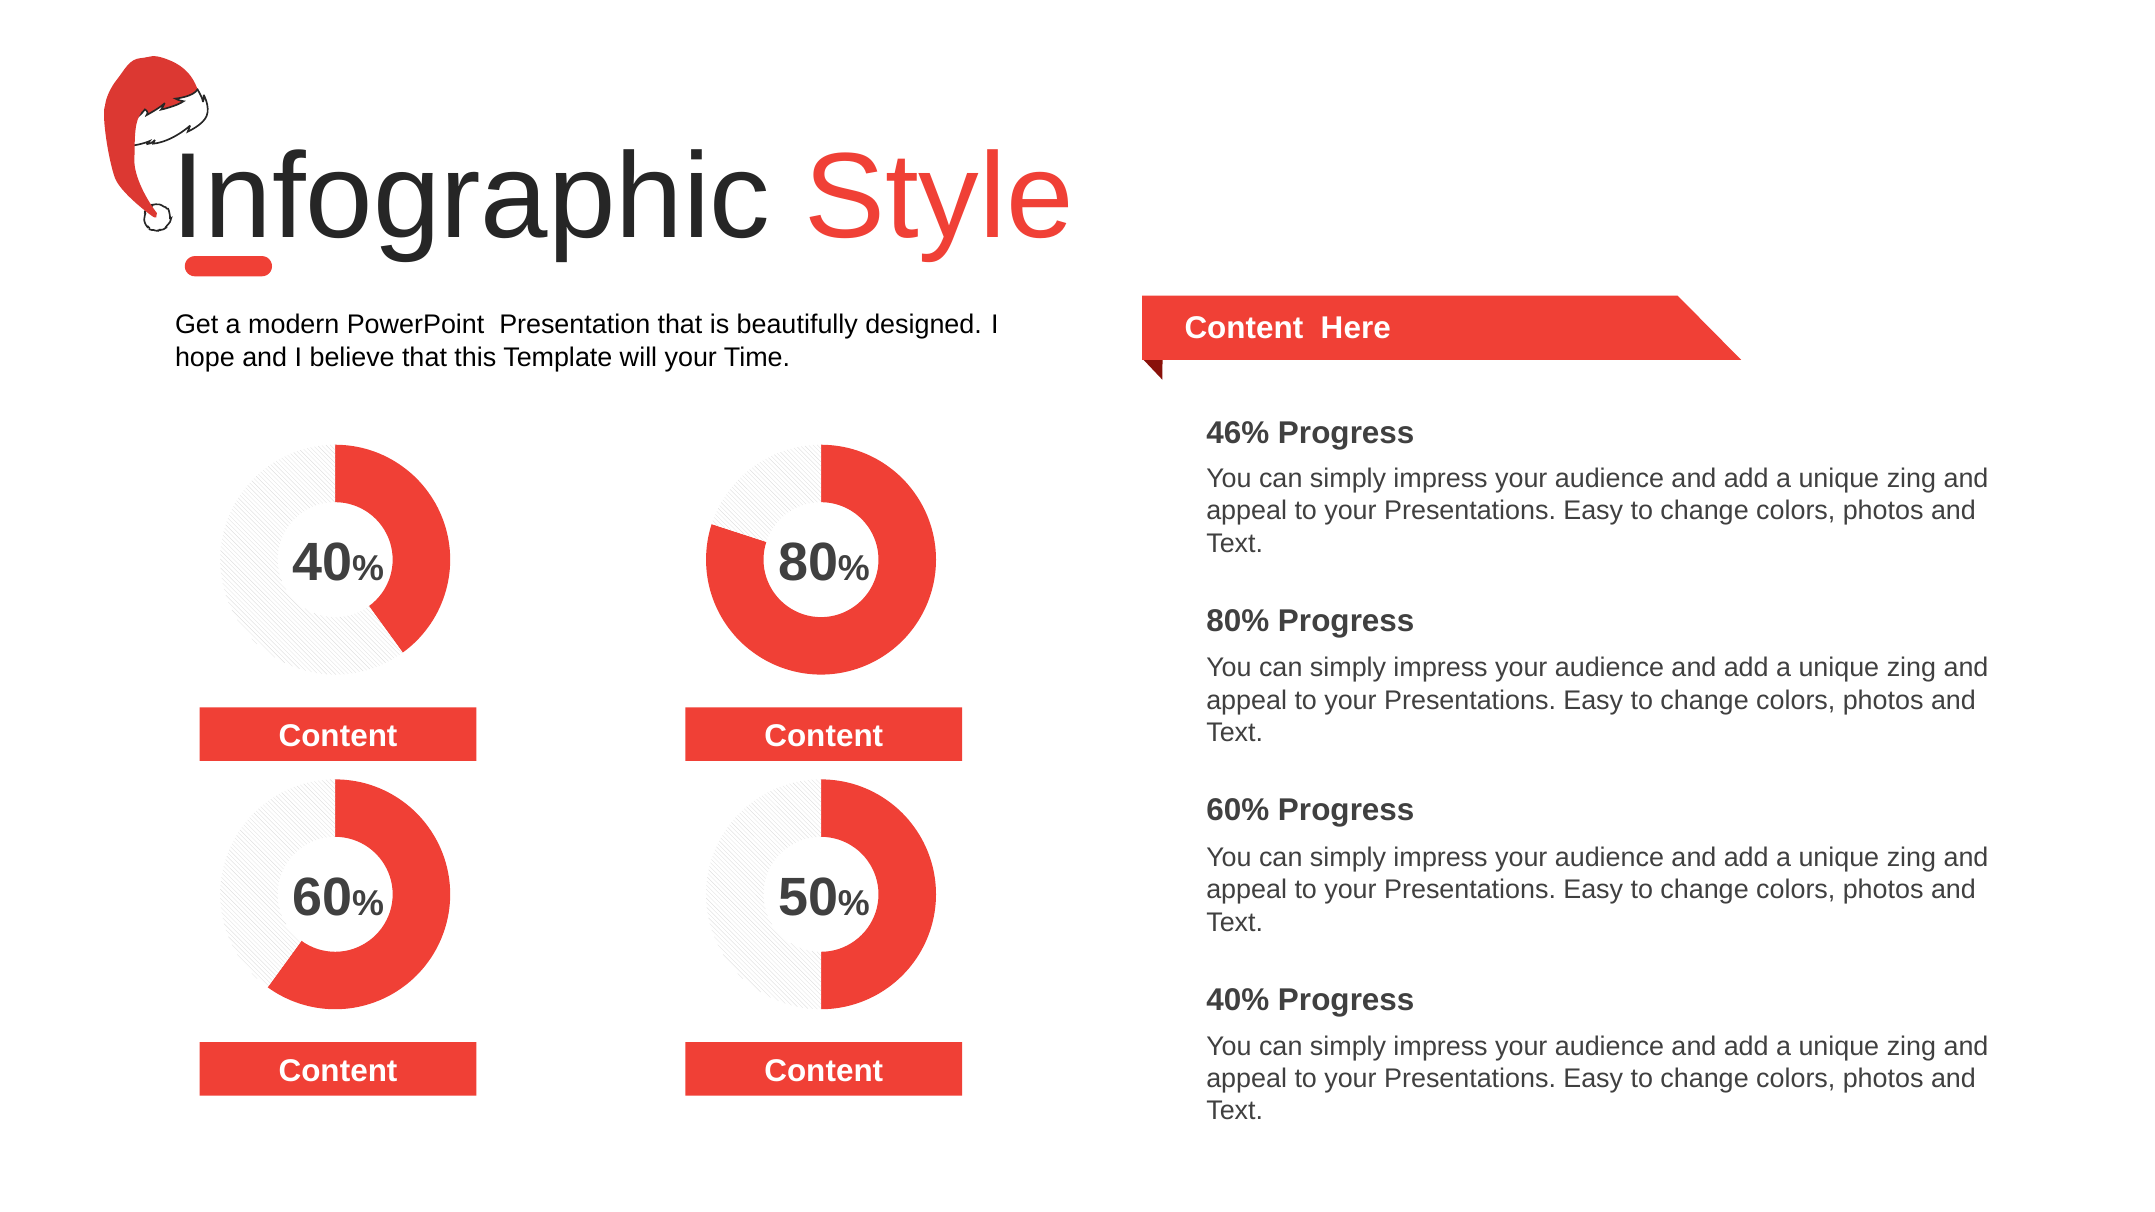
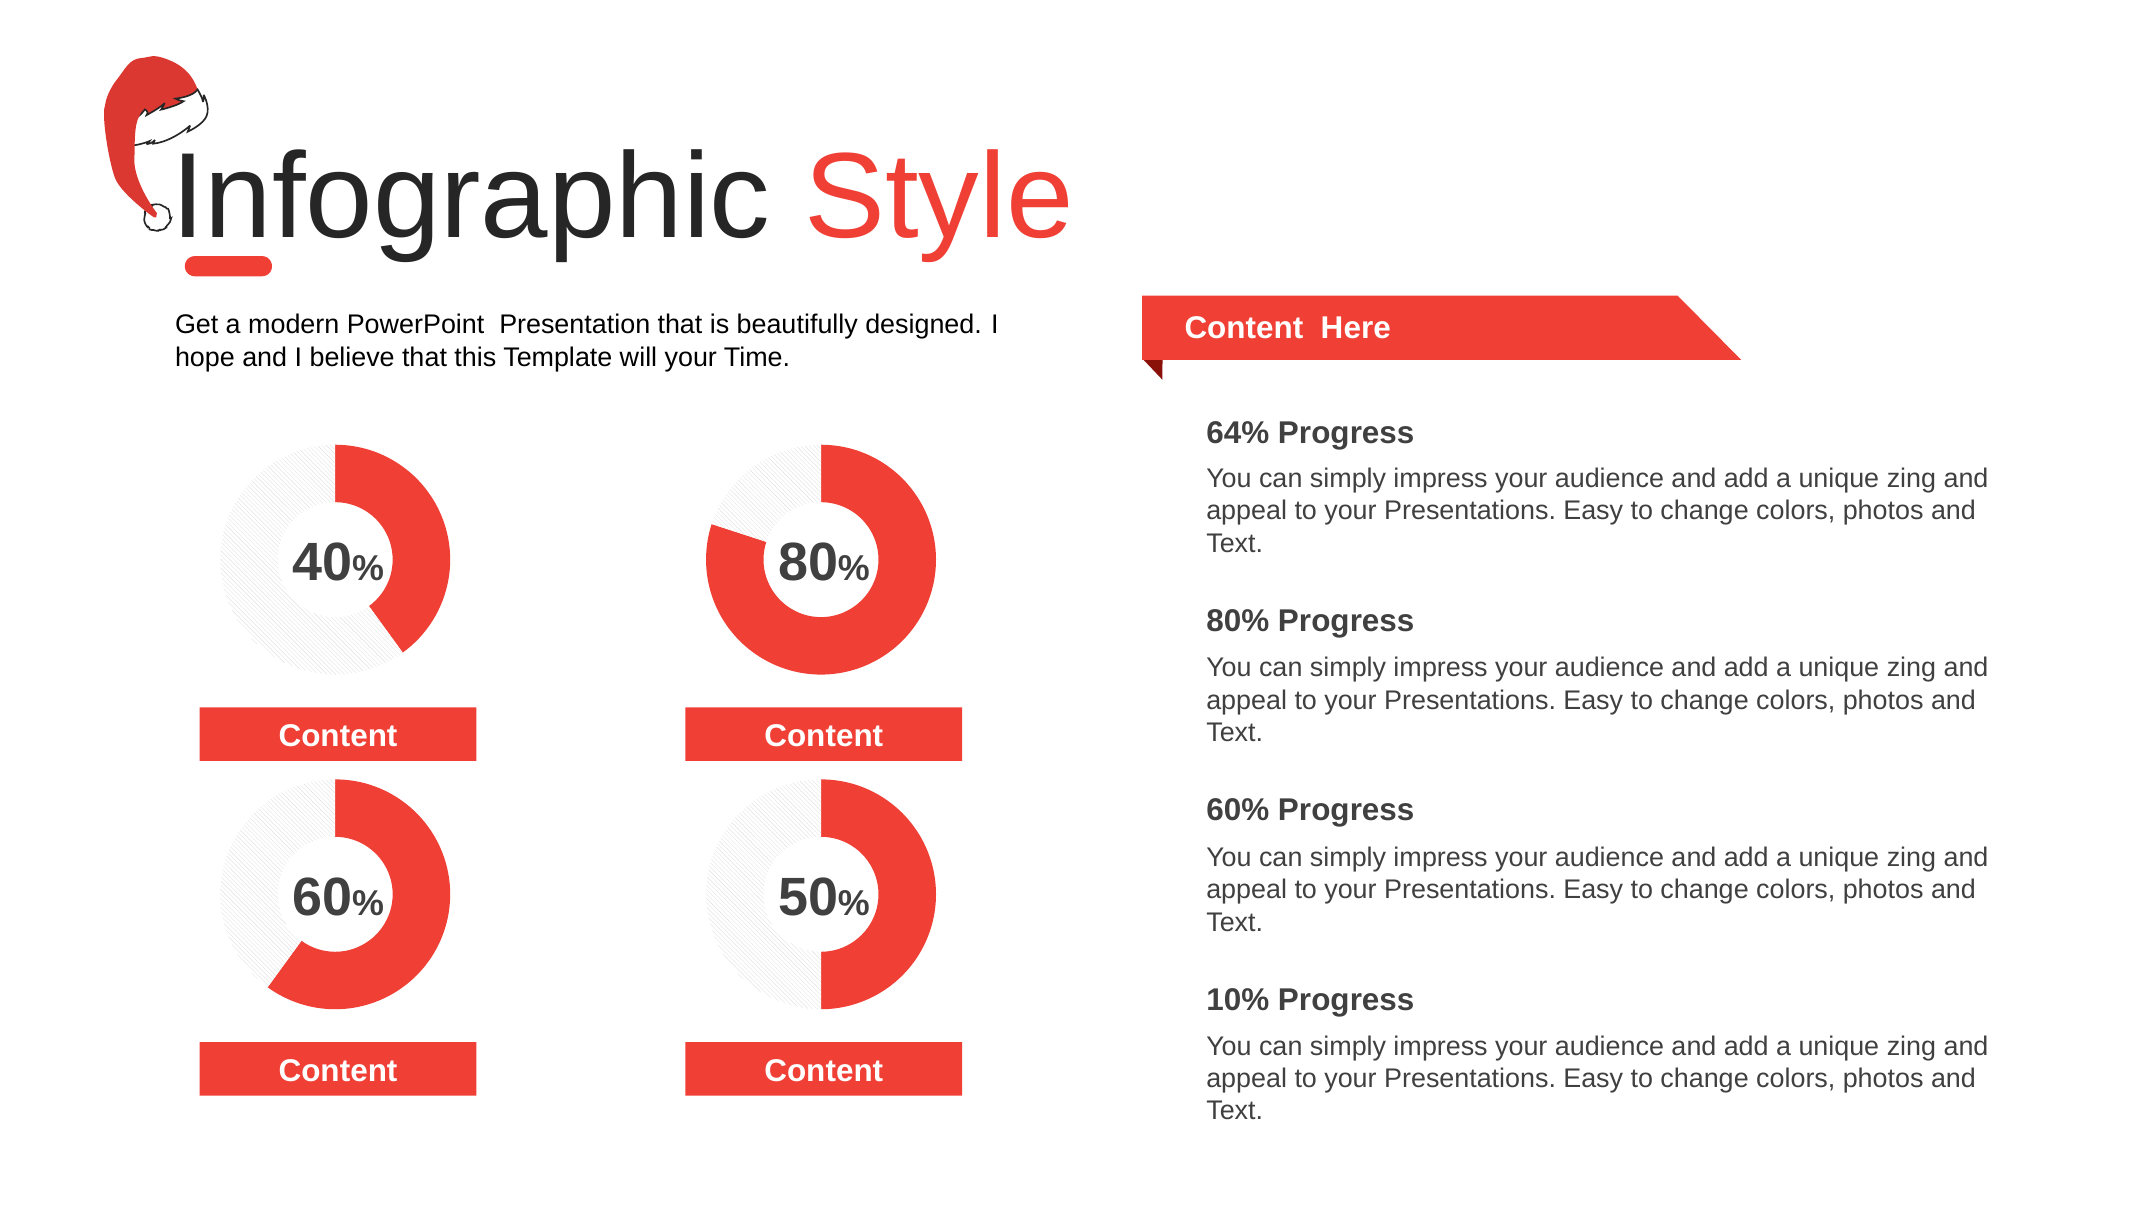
46%: 46% -> 64% (1238, 433)
40%: 40% -> 10% (1238, 1000)
